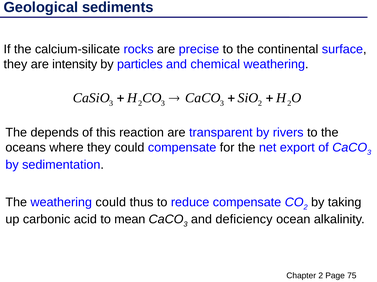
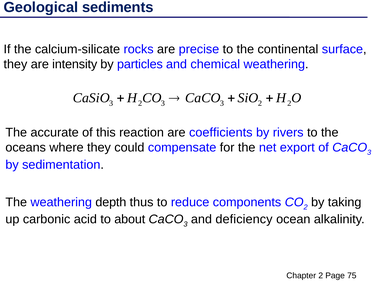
depends: depends -> accurate (55, 133)
transparent: transparent -> coefficients (221, 133)
weathering could: could -> depth (111, 203)
reduce compensate: compensate -> components (247, 203)
mean: mean -> about (130, 220)
